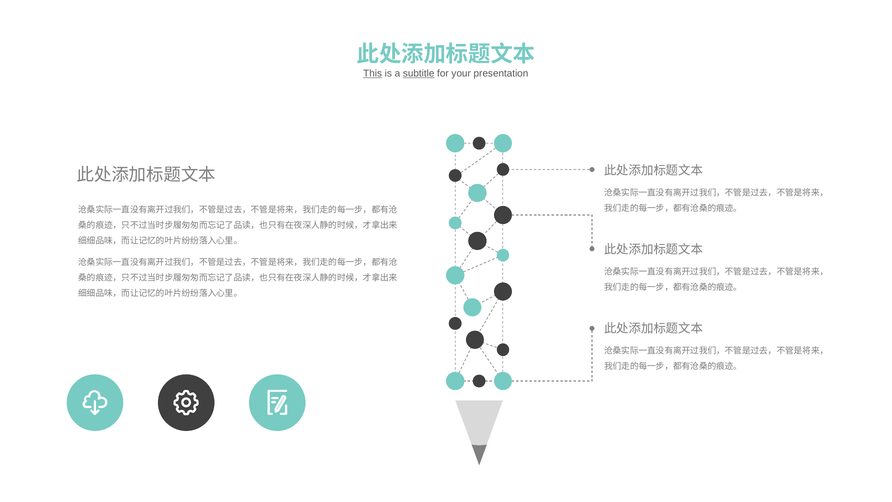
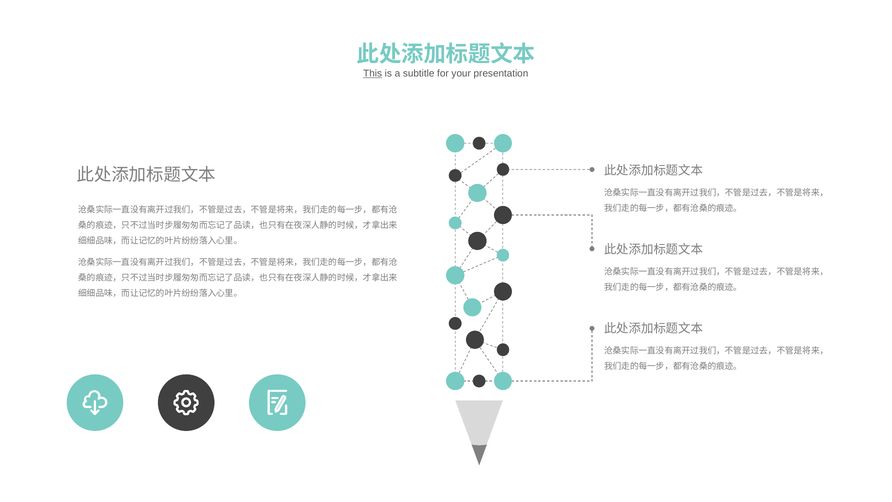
subtitle underline: present -> none (419, 73)
